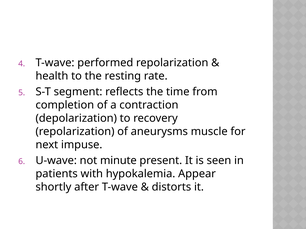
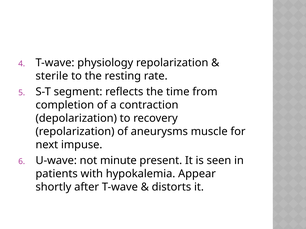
performed: performed -> physiology (105, 63)
health: health -> sterile (52, 76)
